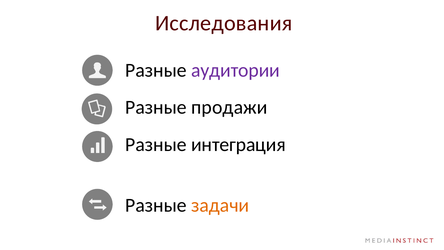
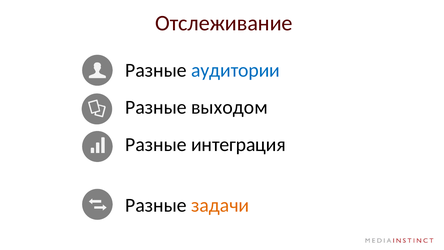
Исследования: Исследования -> Отслеживание (224, 23)
аудитории colour: purple -> blue (236, 70)
продажи: продажи -> выходом (229, 107)
